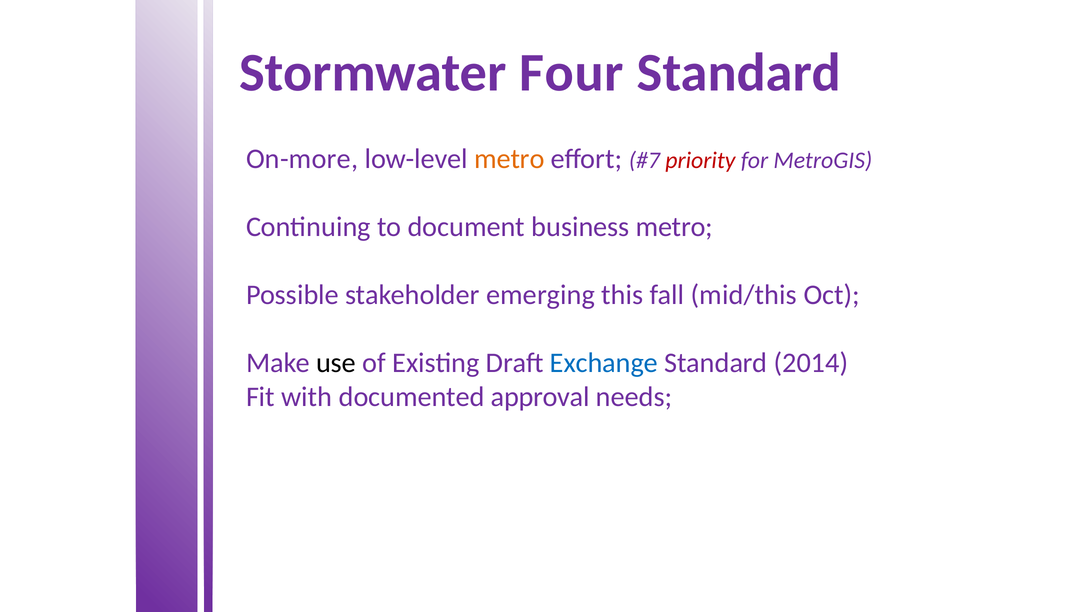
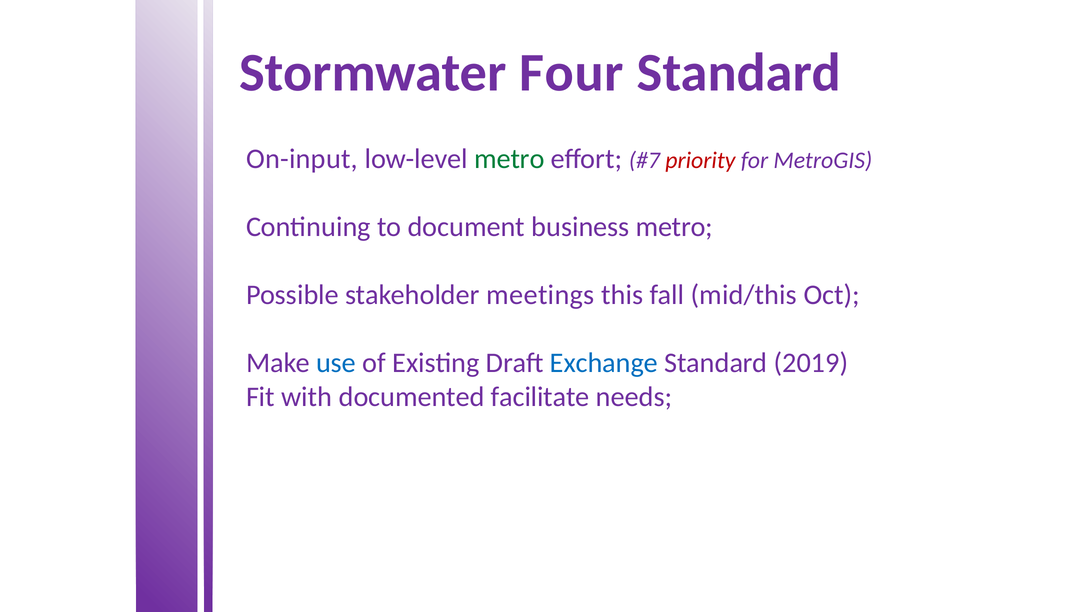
On-more: On-more -> On-input (302, 159)
metro colour: orange -> green (509, 159)
emerging: emerging -> meetings (540, 295)
use colour: black -> blue (336, 363)
2014: 2014 -> 2019 (811, 363)
approval: approval -> facilitate (540, 397)
